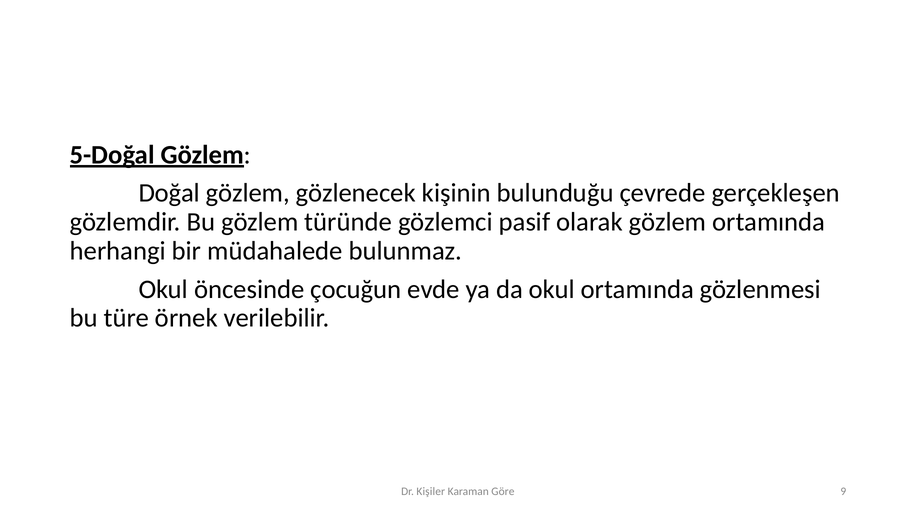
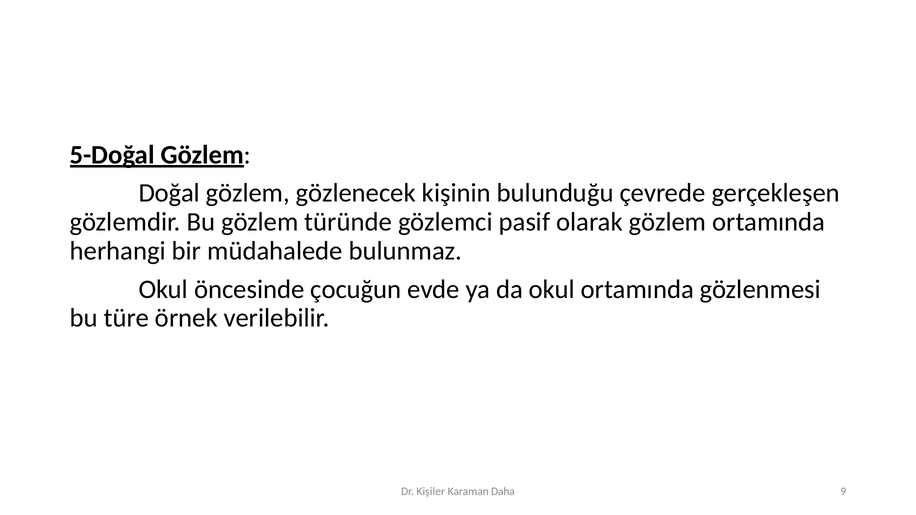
Göre: Göre -> Daha (503, 492)
